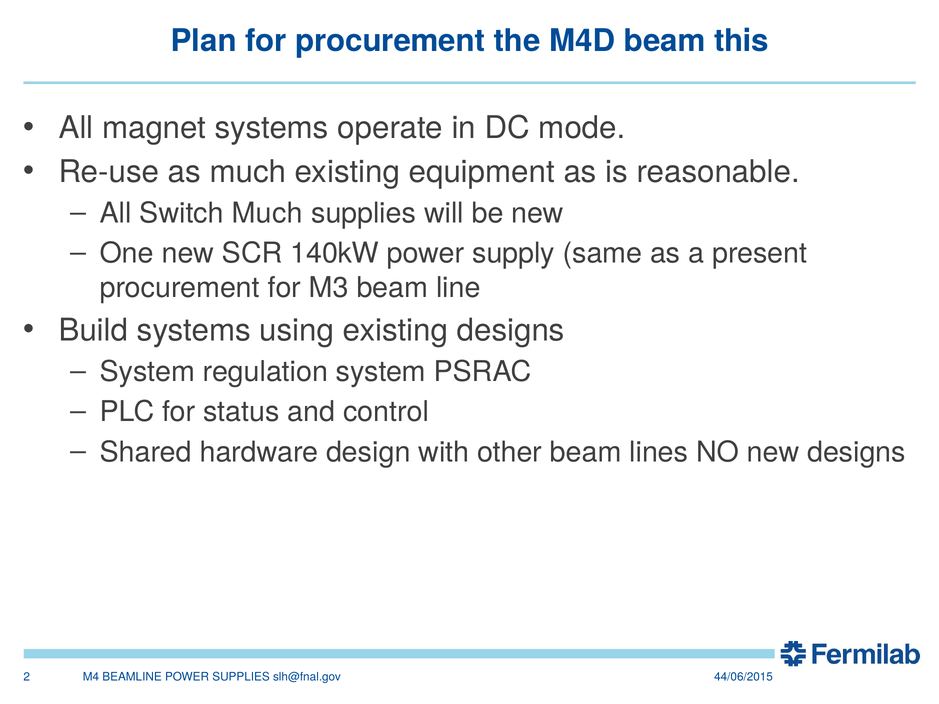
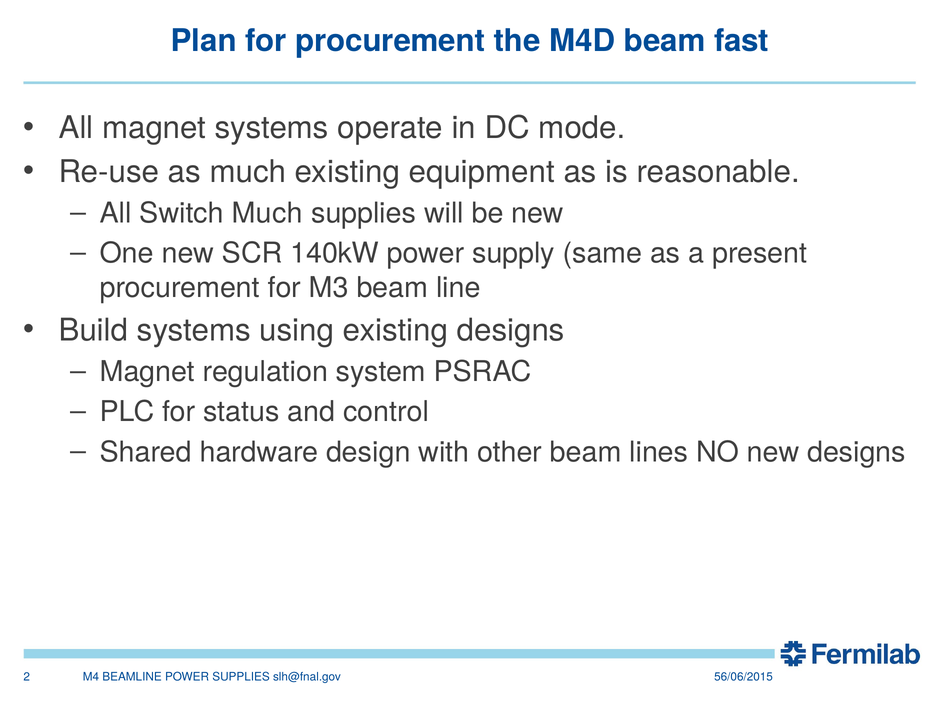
this: this -> fast (741, 41)
System: System -> Magnet (147, 372)
44/06/2015: 44/06/2015 -> 56/06/2015 (744, 677)
